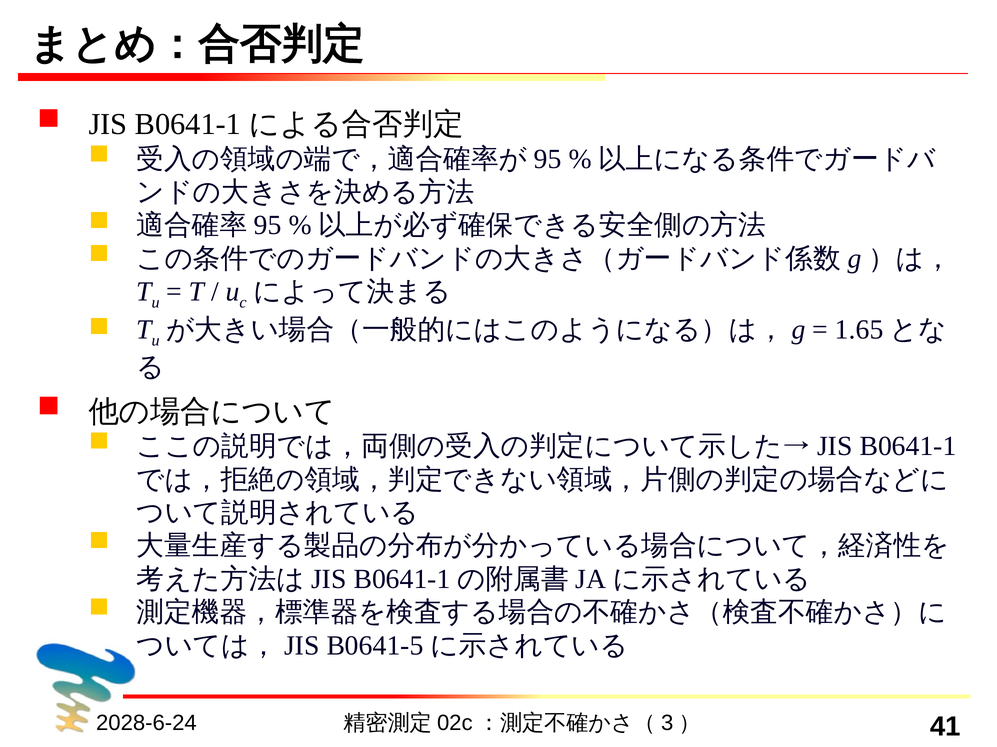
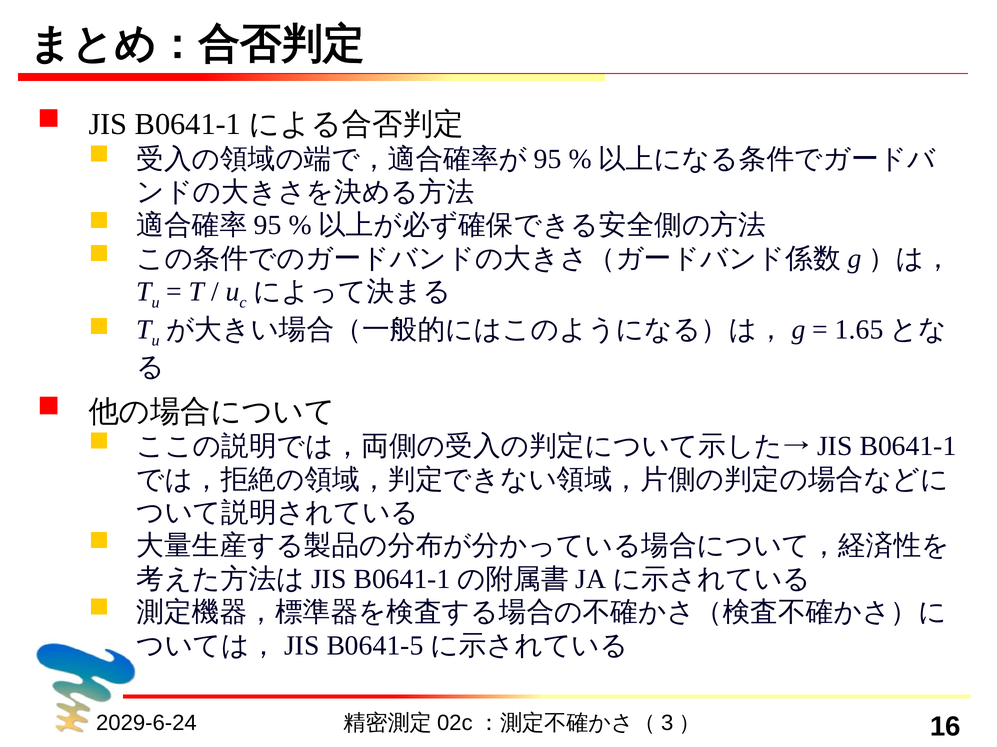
2028-6-24: 2028-6-24 -> 2029-6-24 (146, 723)
41: 41 -> 16 (945, 727)
